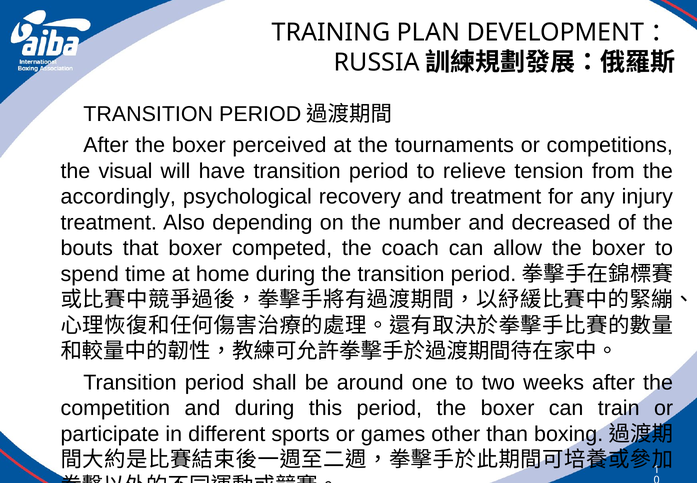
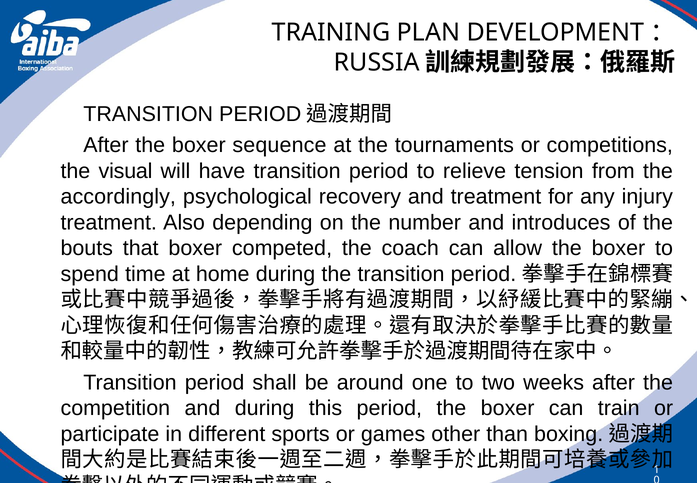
perceived: perceived -> sequence (279, 145)
decreased: decreased -> introduces (561, 222)
